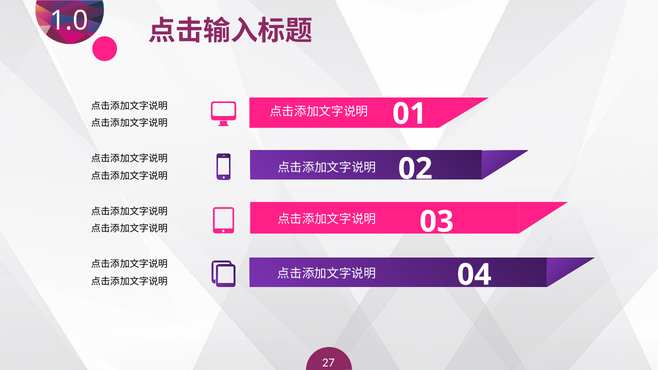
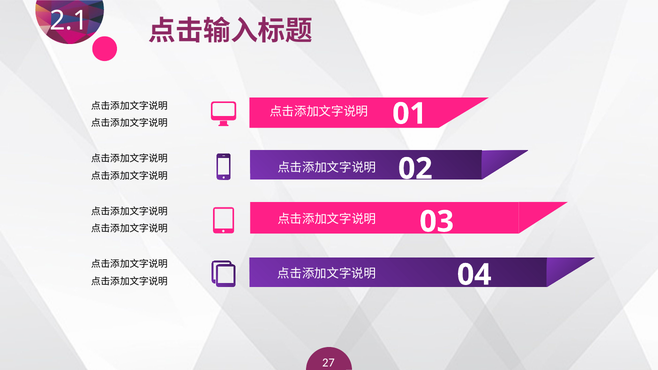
1.0: 1.0 -> 2.1 (69, 21)
